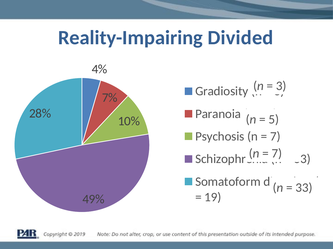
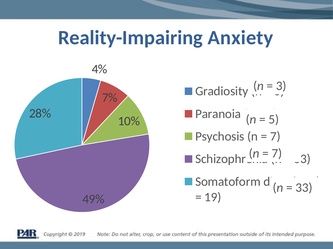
Divided: Divided -> Anxiety (241, 38)
